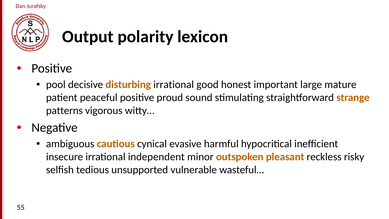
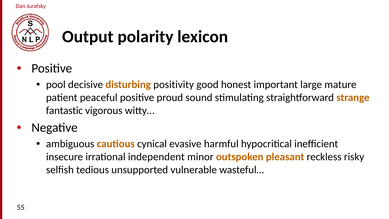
disturbing irrational: irrational -> positivity (174, 84)
patterns: patterns -> fantastic (64, 110)
